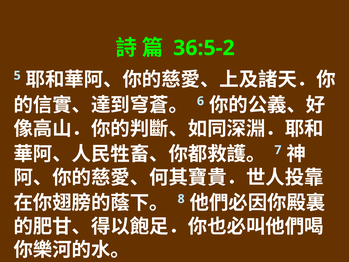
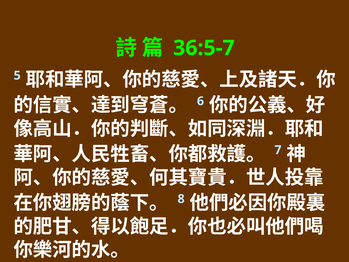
36:5-2: 36:5-2 -> 36:5-7 (204, 48)
